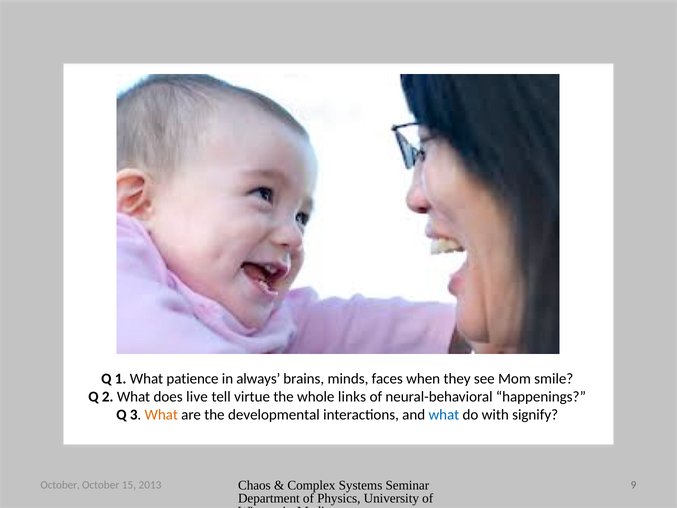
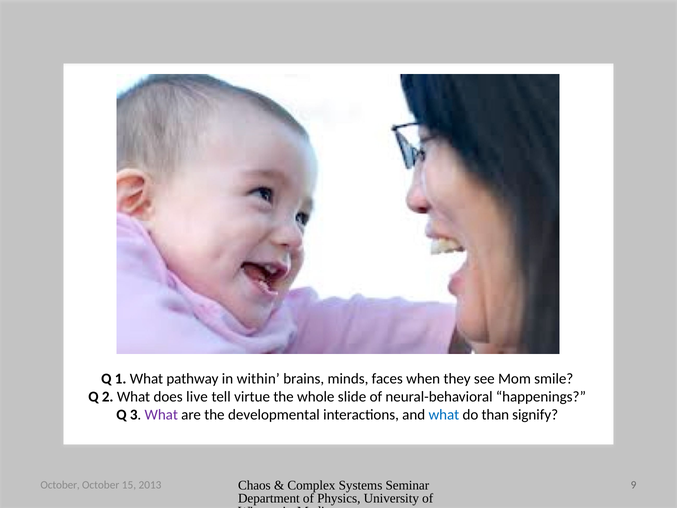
patience: patience -> pathway (192, 379)
always: always -> within (258, 379)
links: links -> slide (352, 397)
What colour: orange -> purple (161, 415)
with: with -> than (495, 415)
